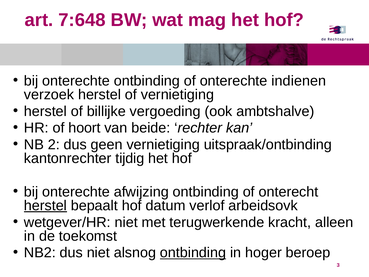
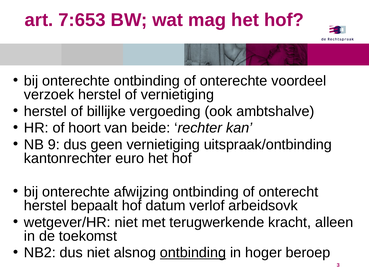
7:648: 7:648 -> 7:653 (82, 20)
indienen: indienen -> voordeel (299, 81)
2: 2 -> 9 (54, 145)
tijdig: tijdig -> euro (130, 158)
herstel underline: present -> none (45, 205)
